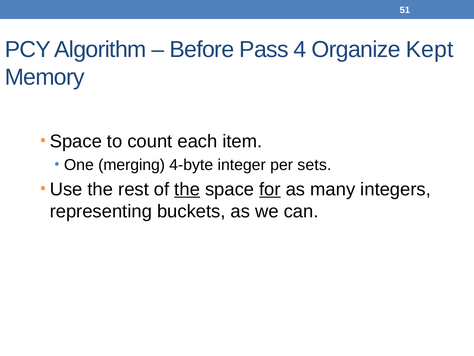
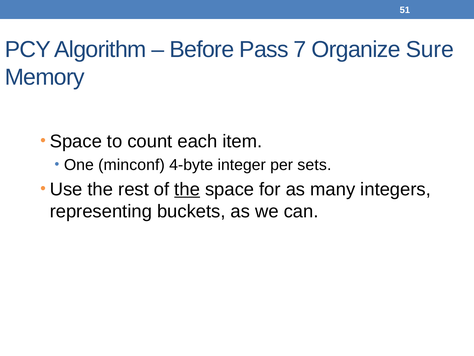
4: 4 -> 7 (300, 49)
Kept: Kept -> Sure (430, 49)
merging: merging -> minconf (131, 165)
for underline: present -> none (270, 189)
